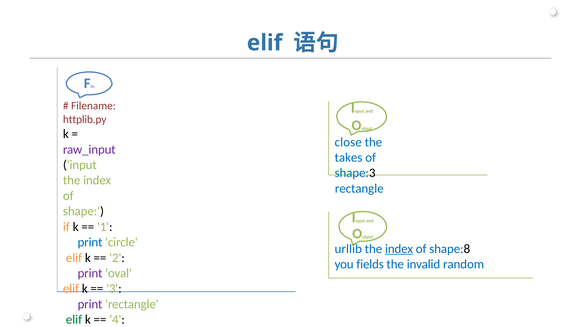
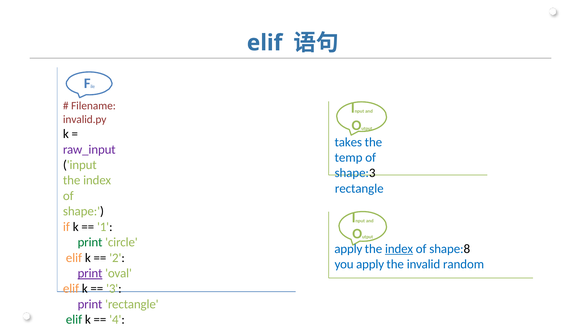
httplib.py: httplib.py -> invalid.py (85, 119)
close: close -> takes (348, 142)
takes: takes -> temp (349, 157)
print colour: blue -> green (90, 242)
urllib: urllib -> apply (348, 249)
you fields: fields -> apply (370, 264)
print underline: none -> present (90, 273)
